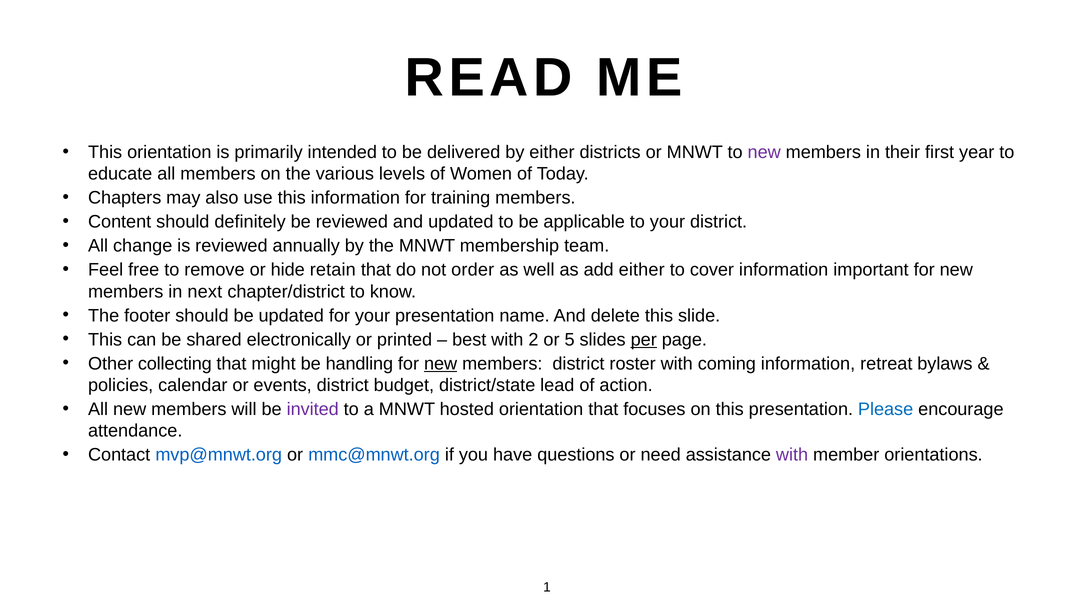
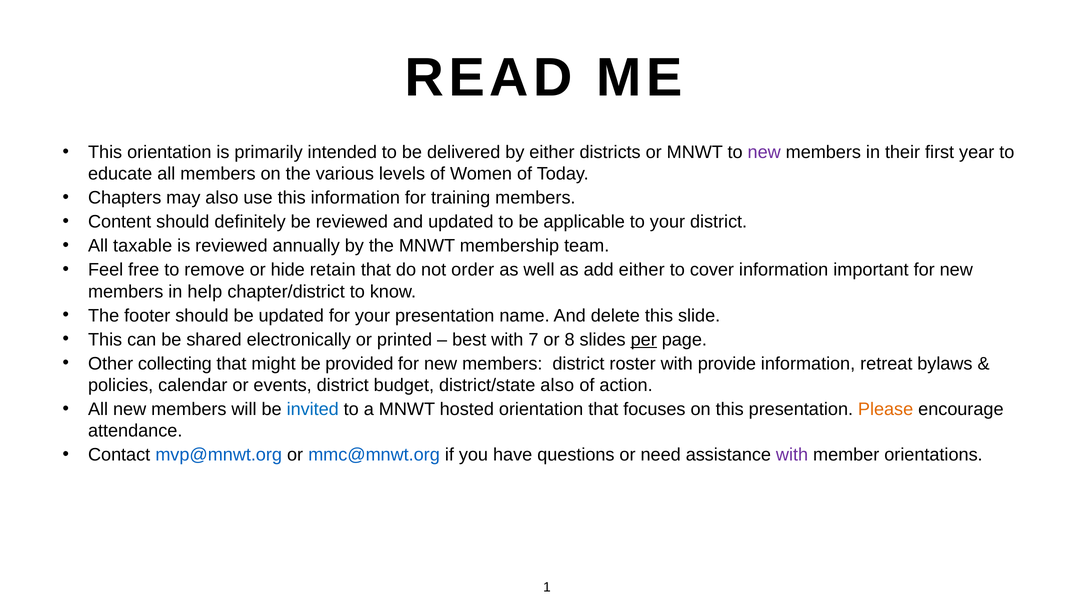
change: change -> taxable (143, 246)
next: next -> help (205, 292)
2: 2 -> 7 (533, 340)
5: 5 -> 8 (570, 340)
handling: handling -> provided (359, 364)
new underline: present -> none (441, 364)
coming: coming -> provide (727, 364)
district/state lead: lead -> also (557, 386)
invited colour: purple -> blue (313, 410)
Please colour: blue -> orange (886, 410)
